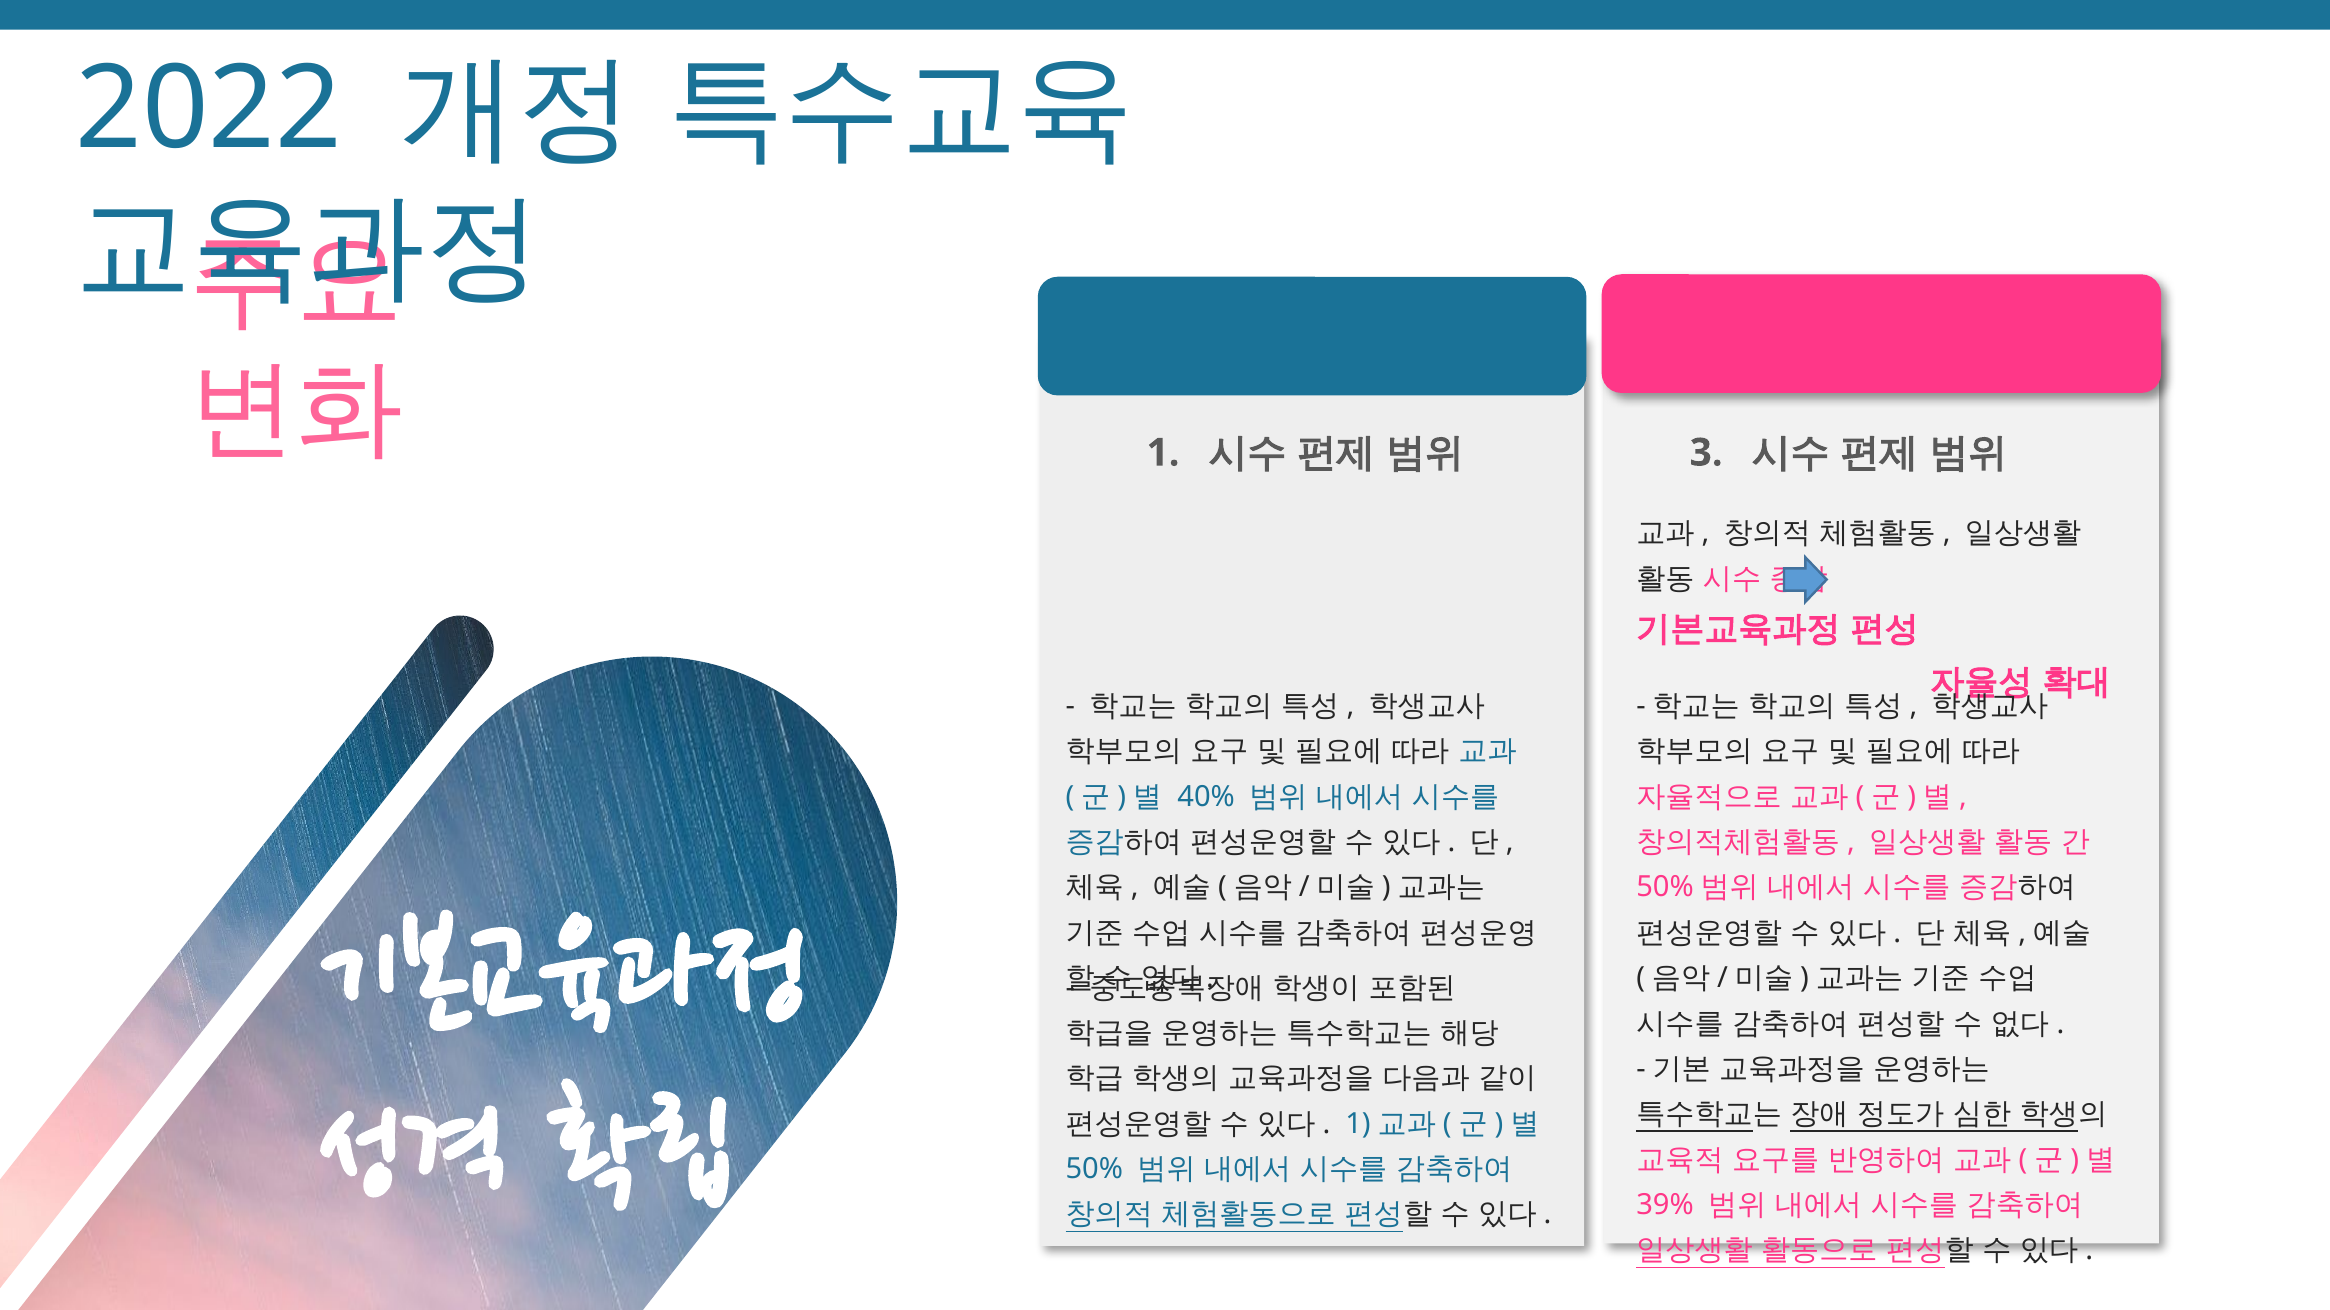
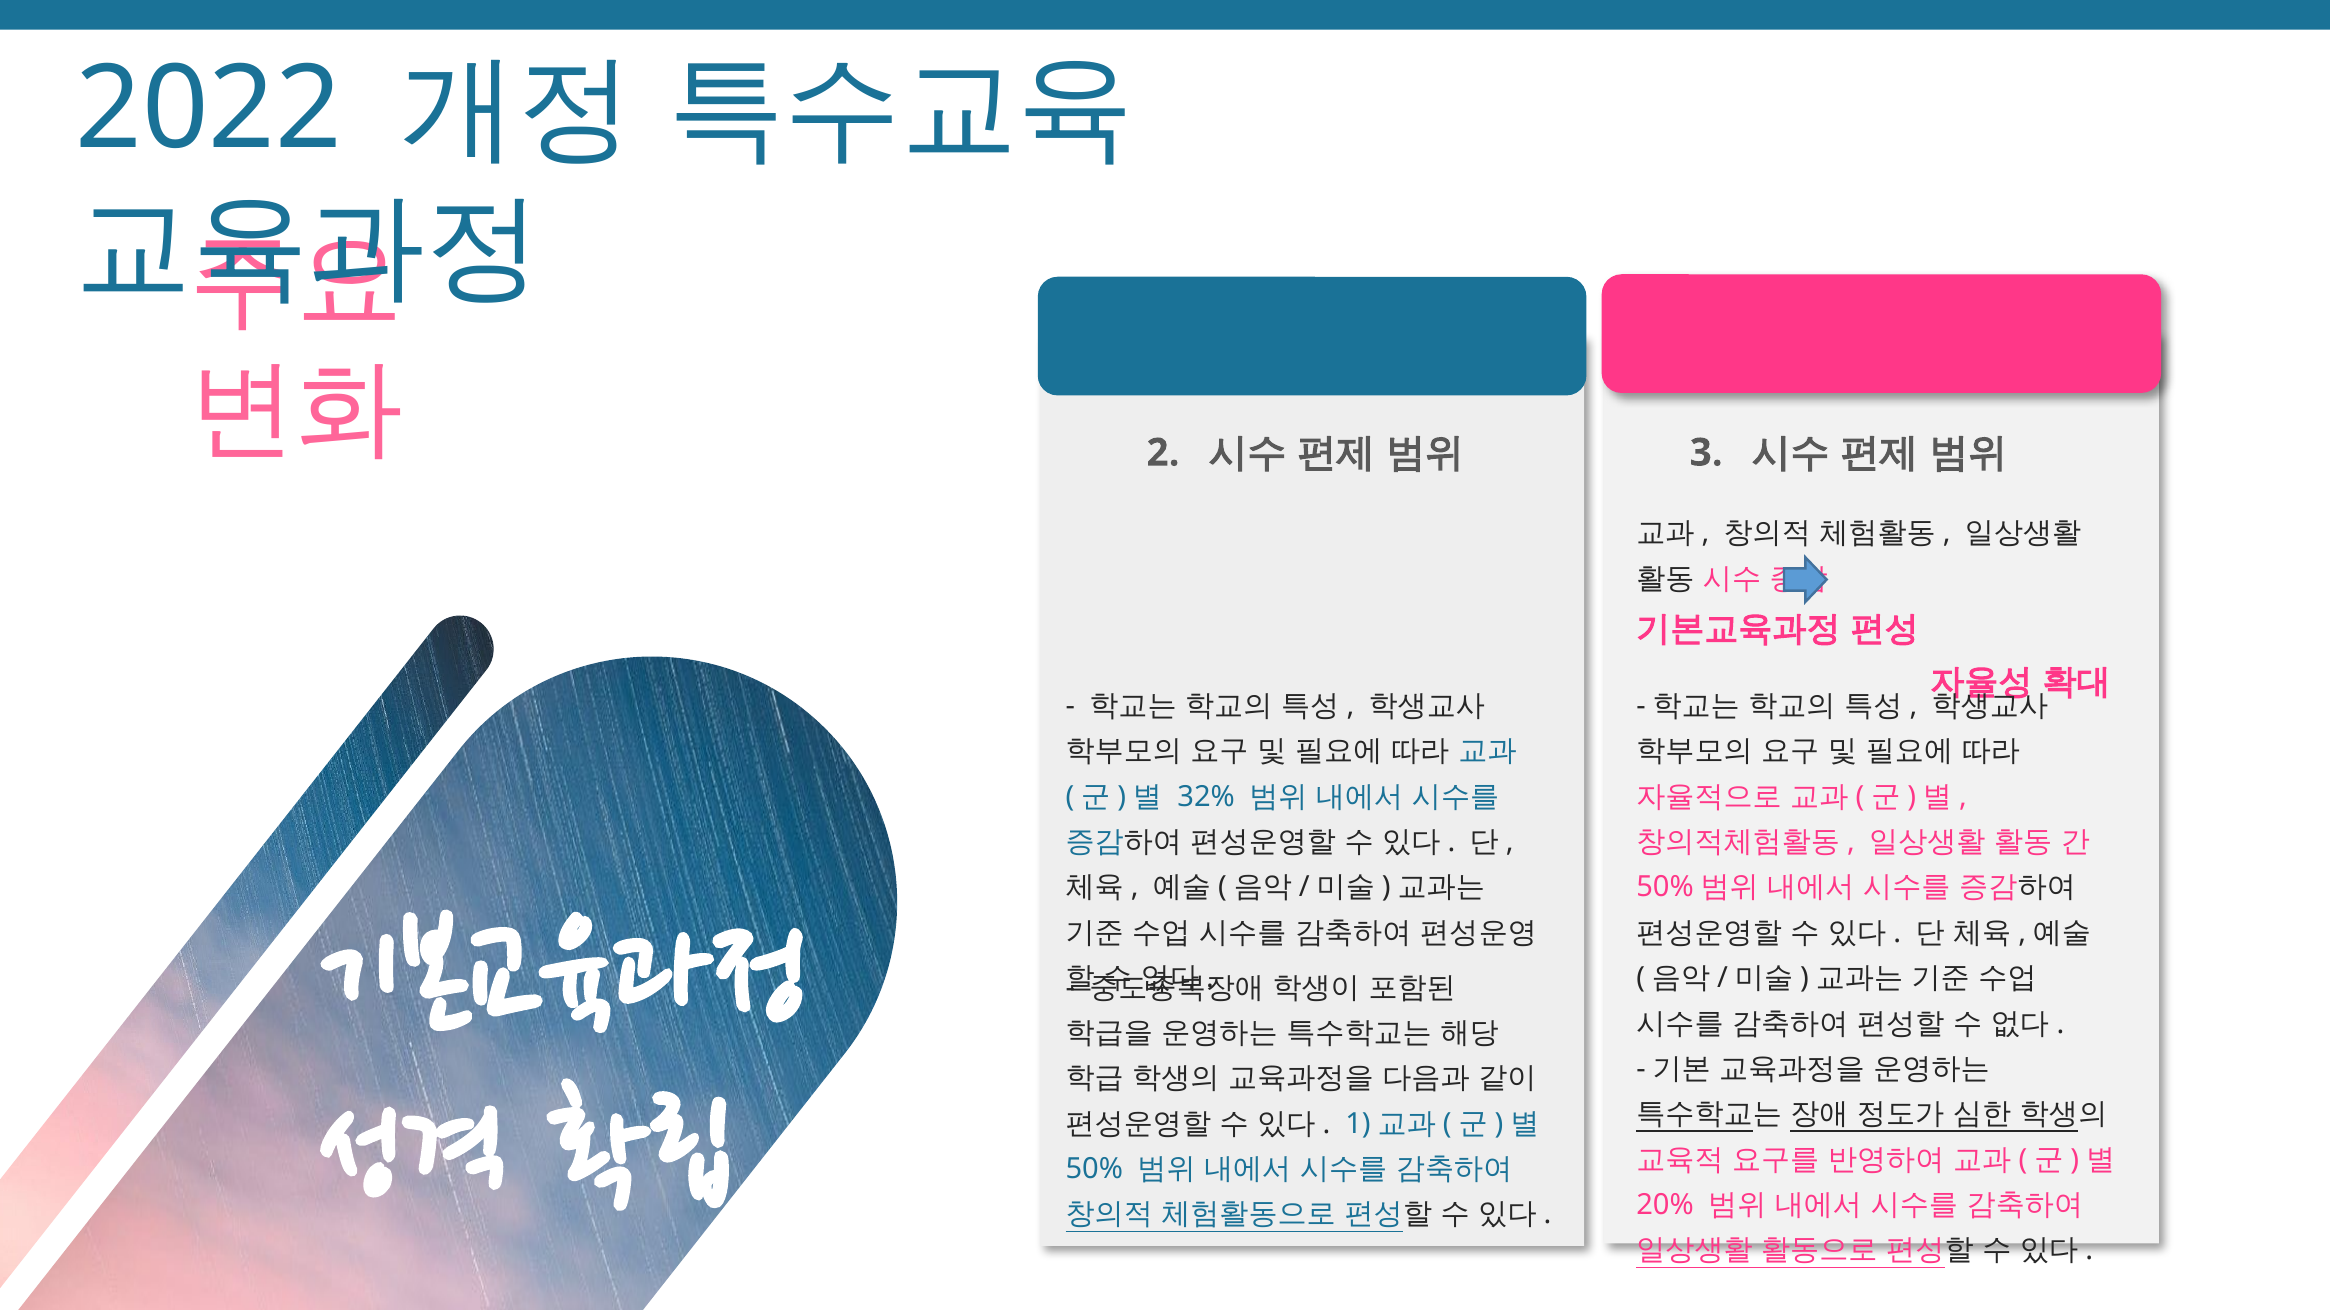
1: 1 -> 2 (1163, 453)
40%: 40% -> 32% (1206, 797)
39%: 39% -> 20% (1665, 1206)
